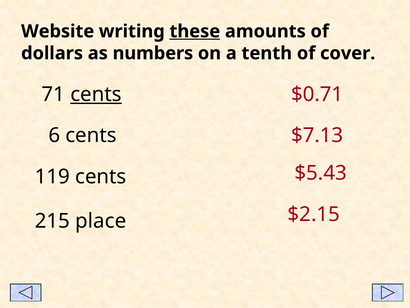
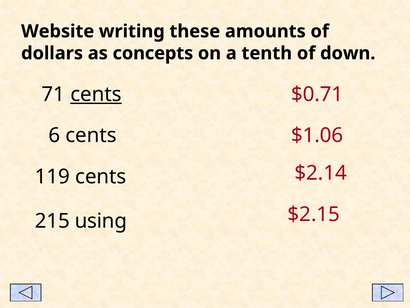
these underline: present -> none (195, 31)
numbers: numbers -> concepts (153, 53)
cover: cover -> down (348, 53)
$7.13: $7.13 -> $1.06 (317, 135)
$5.43: $5.43 -> $2.14 (321, 173)
place: place -> using (101, 221)
